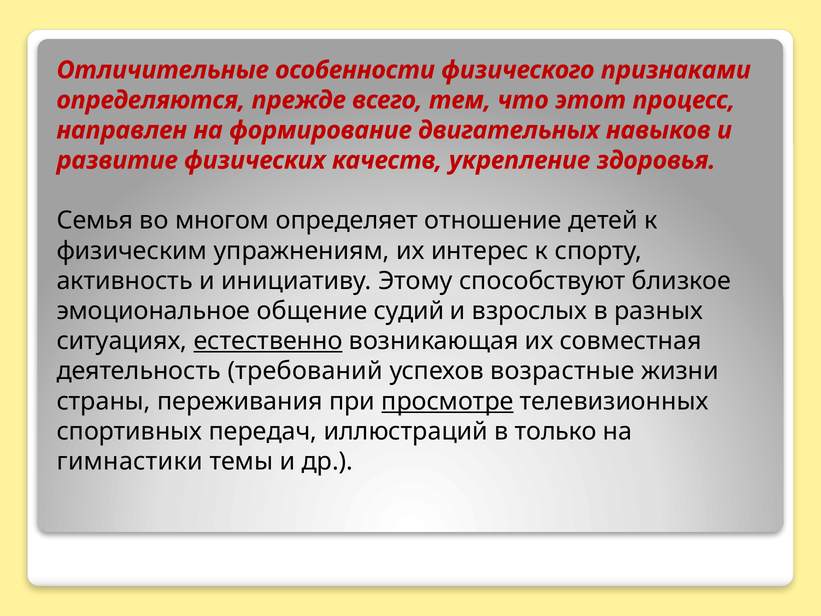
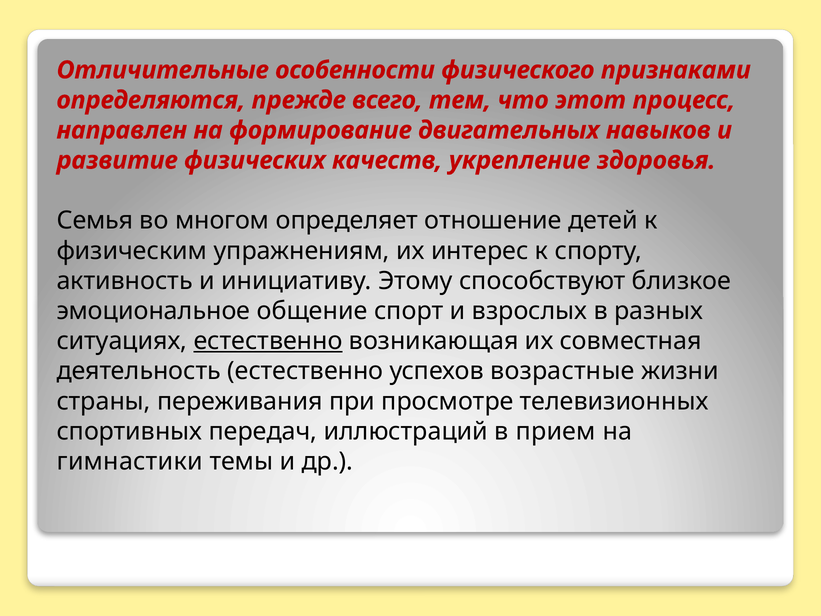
судий: судий -> спорт (409, 311)
деятельность требований: требований -> естественно (305, 371)
просмотре underline: present -> none (448, 401)
только: только -> прием (556, 431)
